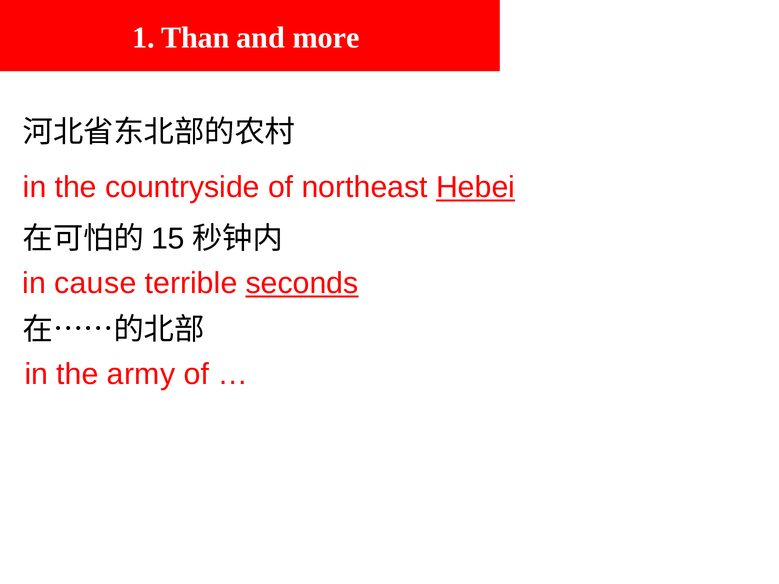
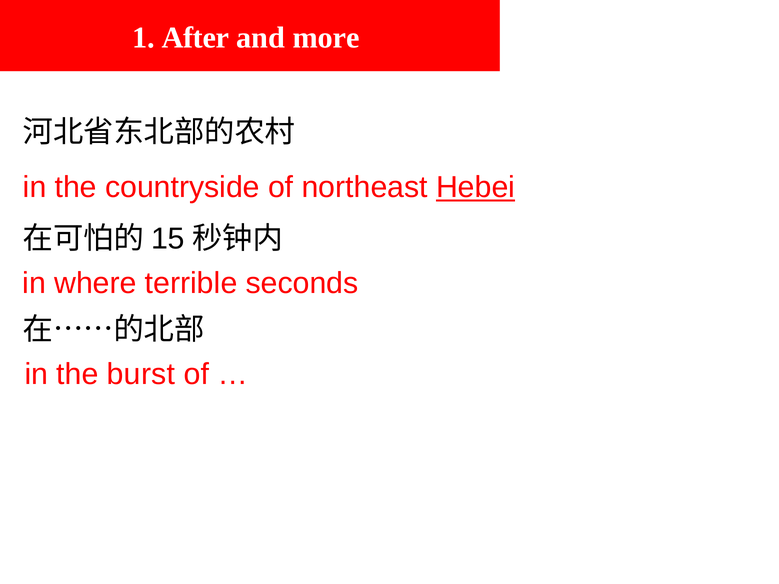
Than: Than -> After (195, 38)
cause: cause -> where (96, 283)
seconds underline: present -> none (302, 283)
army: army -> burst (141, 375)
